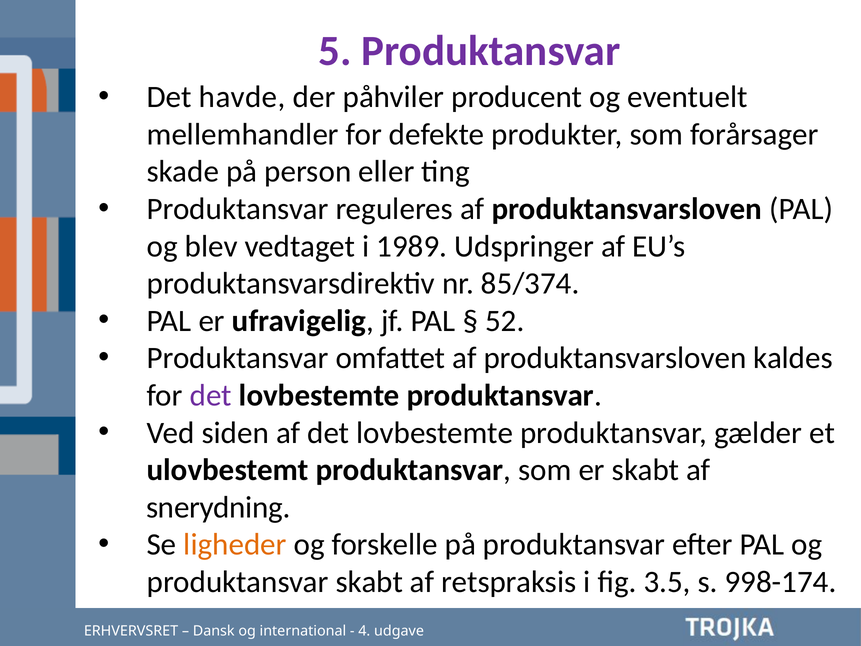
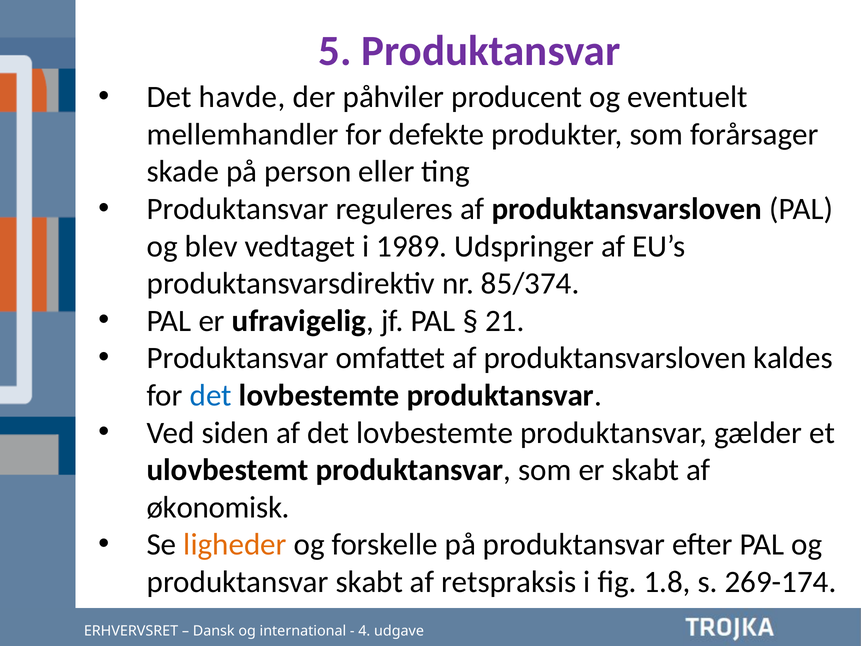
52: 52 -> 21 (505, 321)
det colour: purple -> blue (211, 395)
snerydning: snerydning -> økonomisk (218, 507)
3.5: 3.5 -> 1.8 (667, 582)
998-174: 998-174 -> 269-174 (781, 582)
